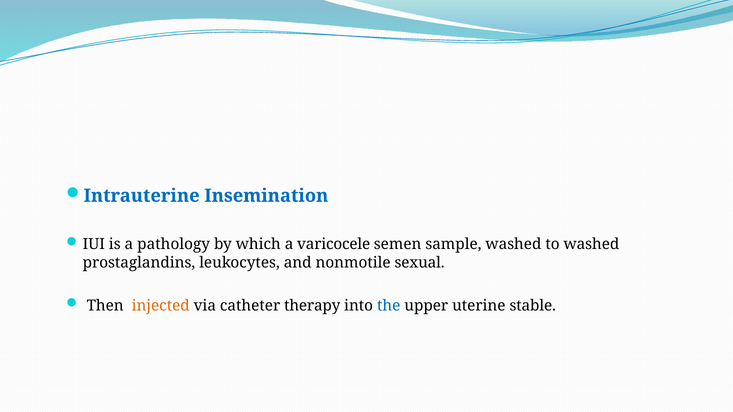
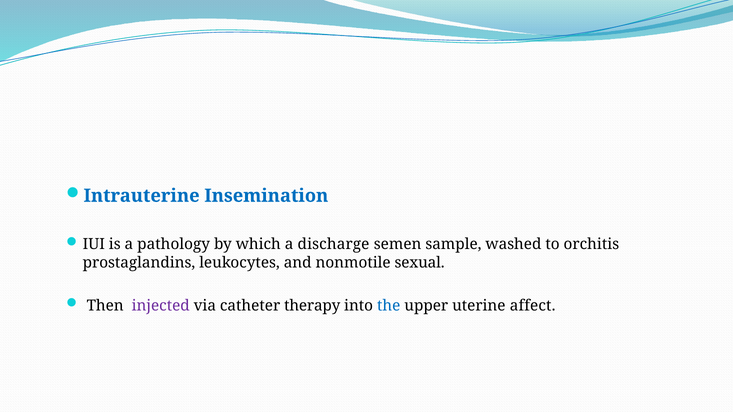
varicocele: varicocele -> discharge (334, 245)
to washed: washed -> orchitis (591, 245)
injected colour: orange -> purple (161, 306)
stable: stable -> affect (533, 306)
